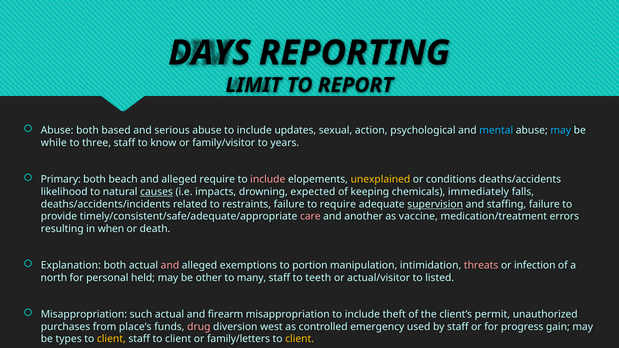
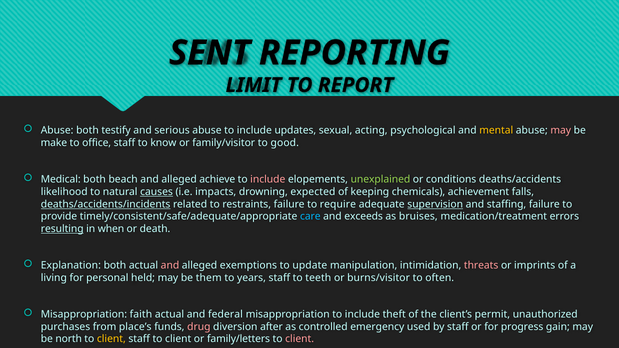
DAYS: DAYS -> SENT (210, 53)
based: based -> testify (116, 131)
action: action -> acting (371, 131)
mental colour: light blue -> yellow (496, 131)
may colour: light blue -> pink (561, 131)
while: while -> make (54, 143)
three: three -> office (97, 143)
years: years -> good (285, 143)
Primary: Primary -> Medical (61, 180)
alleged require: require -> achieve (217, 180)
unexplained colour: yellow -> light green (380, 180)
immediately: immediately -> achievement (479, 192)
deaths/accidents/incidents underline: none -> present (106, 204)
care colour: pink -> light blue (310, 217)
another: another -> exceeds (364, 217)
vaccine: vaccine -> bruises (418, 217)
resulting underline: none -> present (62, 229)
portion: portion -> update (310, 266)
infection: infection -> imprints (535, 266)
north: north -> living (54, 278)
other: other -> them (209, 278)
many: many -> years (251, 278)
actual/visitor: actual/visitor -> burns/visitor (379, 278)
listed: listed -> often (440, 278)
such: such -> faith (141, 315)
firearm: firearm -> federal (225, 315)
west: west -> after (271, 327)
types: types -> north (69, 339)
client colour: yellow -> pink (300, 339)
